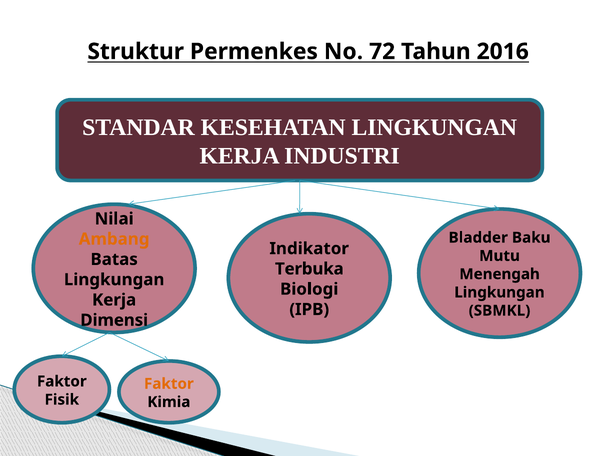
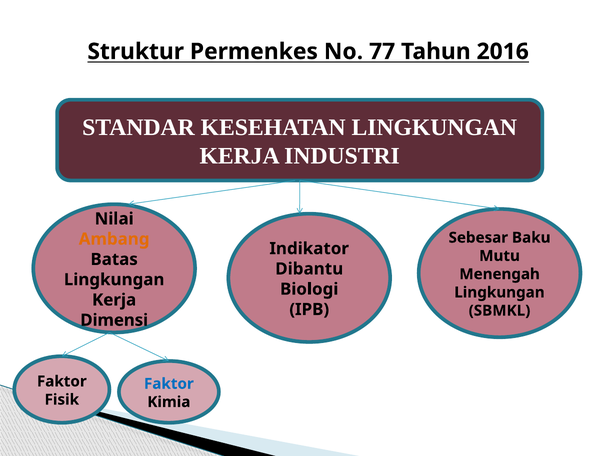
72: 72 -> 77 (382, 52)
Bladder: Bladder -> Sebesar (478, 238)
Terbuka: Terbuka -> Dibantu (309, 269)
Faktor colour: orange -> blue (169, 384)
